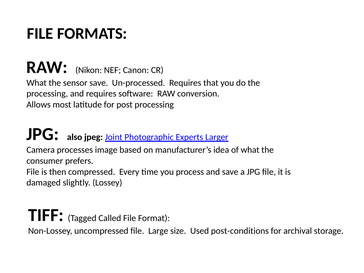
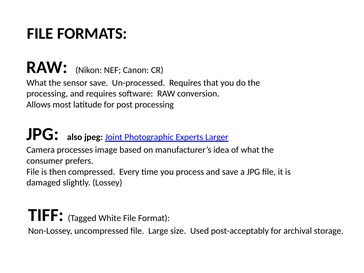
Called: Called -> White (110, 218)
post-conditions: post-conditions -> post-acceptably (240, 231)
